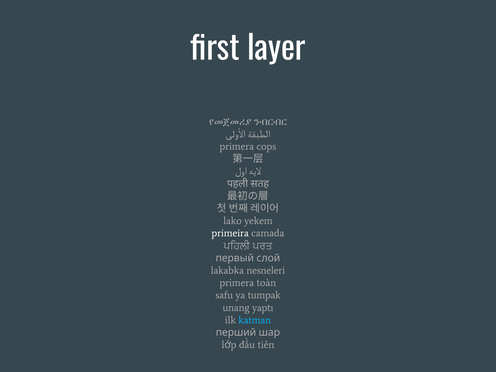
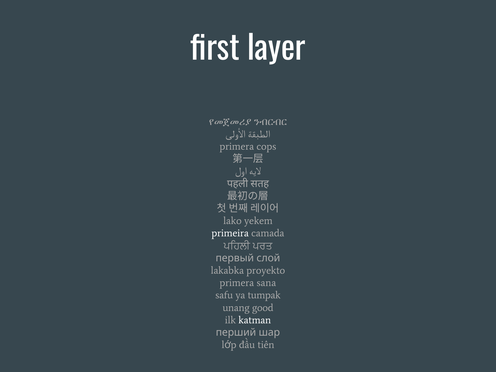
nesneleri: nesneleri -> proyekto (266, 270)
toàn: toàn -> sana (266, 283)
yaptı: yaptı -> good (263, 308)
katman colour: light blue -> white (255, 320)
